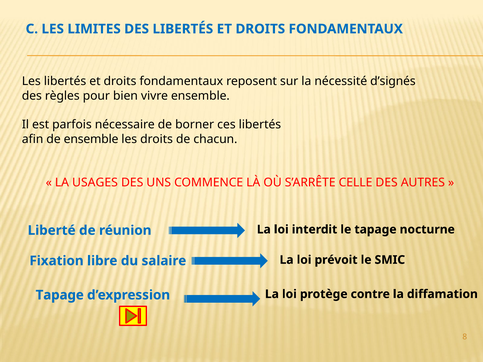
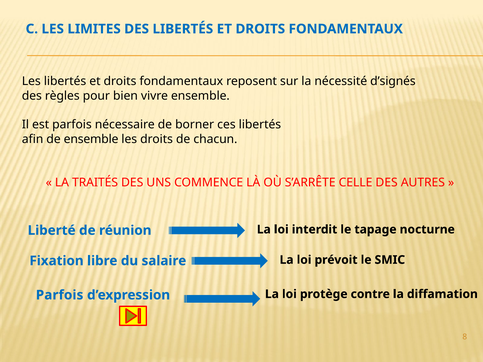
USAGES: USAGES -> TRAITÉS (95, 183)
Tapage: Tapage -> Parfois (60, 295)
